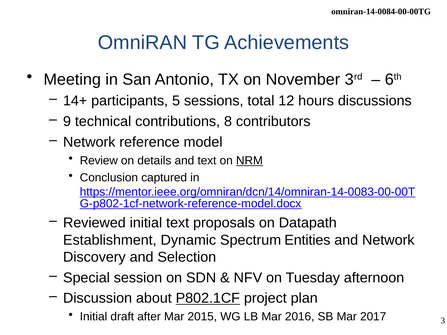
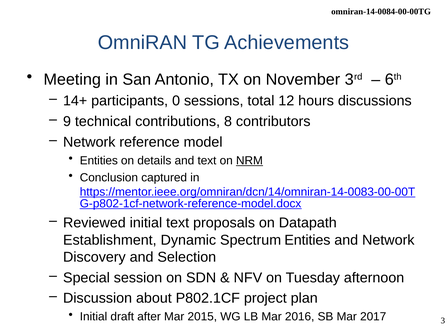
5: 5 -> 0 (176, 101)
Review: Review -> Entities (99, 161)
P802.1CF underline: present -> none (208, 298)
